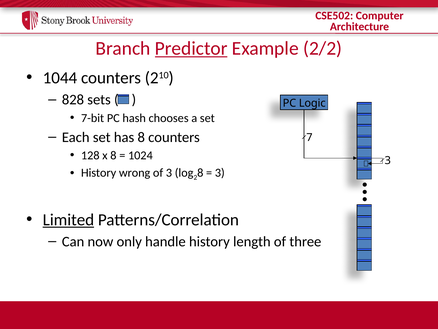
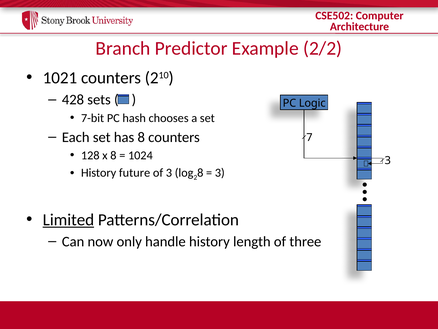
Predictor underline: present -> none (191, 48)
1044: 1044 -> 1021 (60, 78)
828: 828 -> 428 (73, 100)
wrong: wrong -> future (135, 172)
